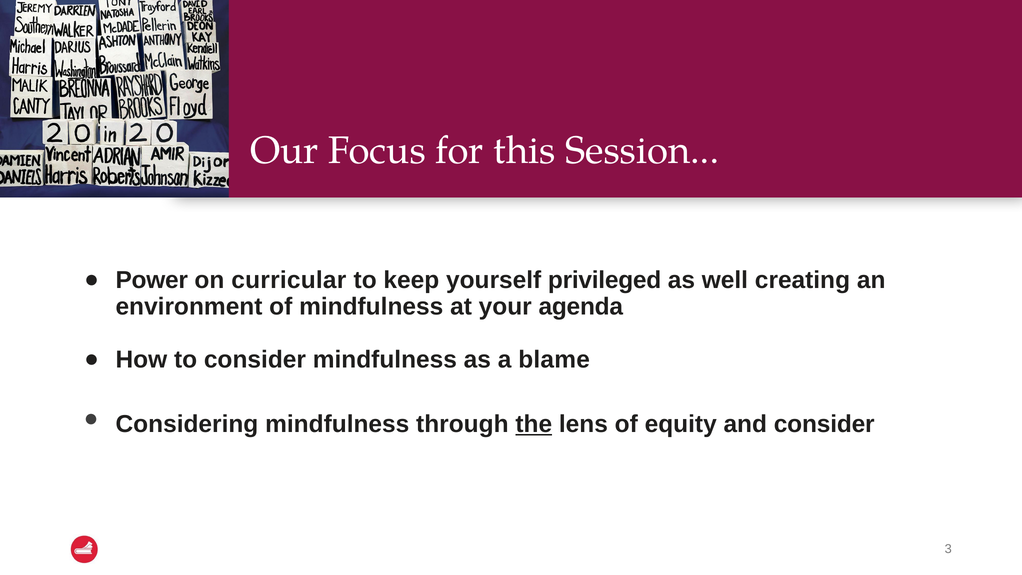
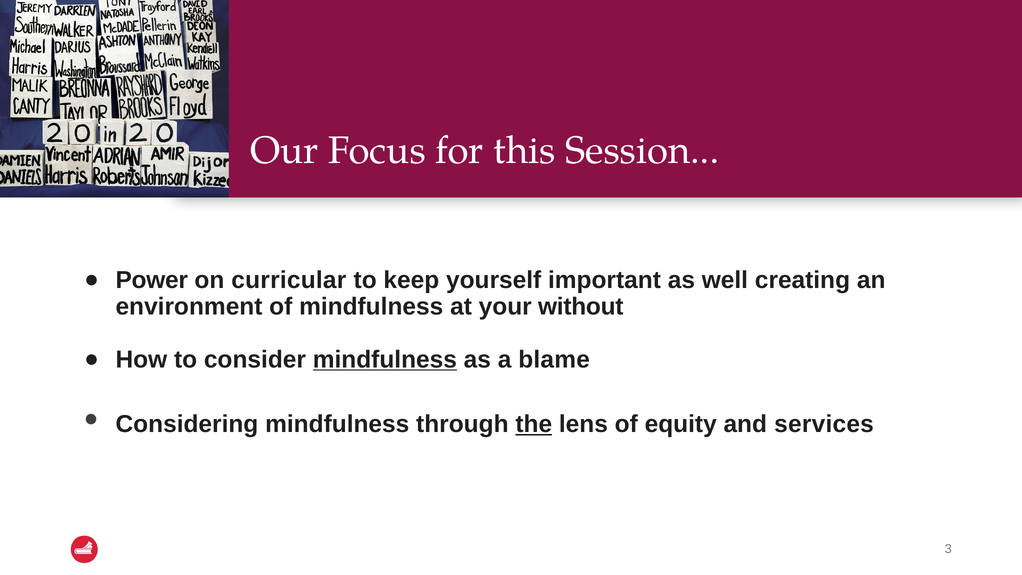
privileged: privileged -> important (604, 280)
agenda: agenda -> without (581, 307)
mindfulness underline: none -> present (385, 359)
and consider: consider -> services (824, 424)
